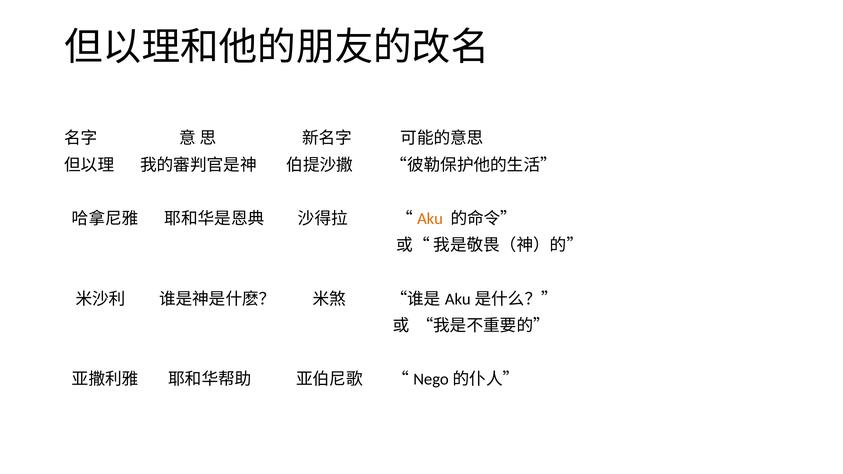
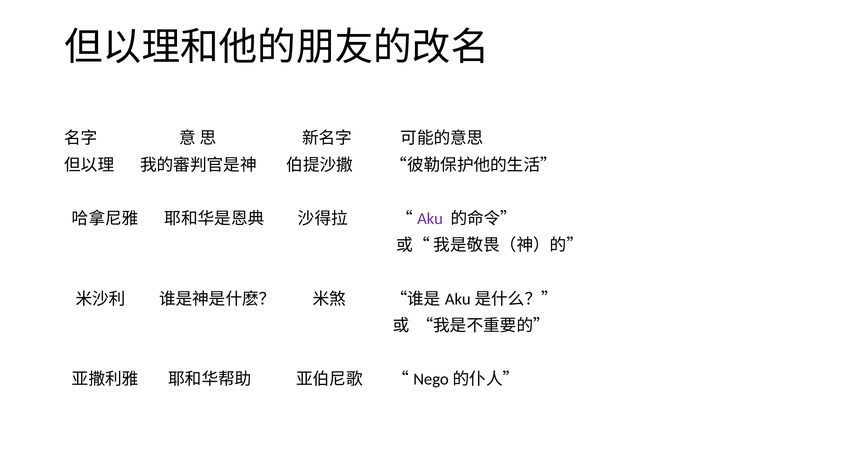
Aku colour: orange -> purple (430, 219)
